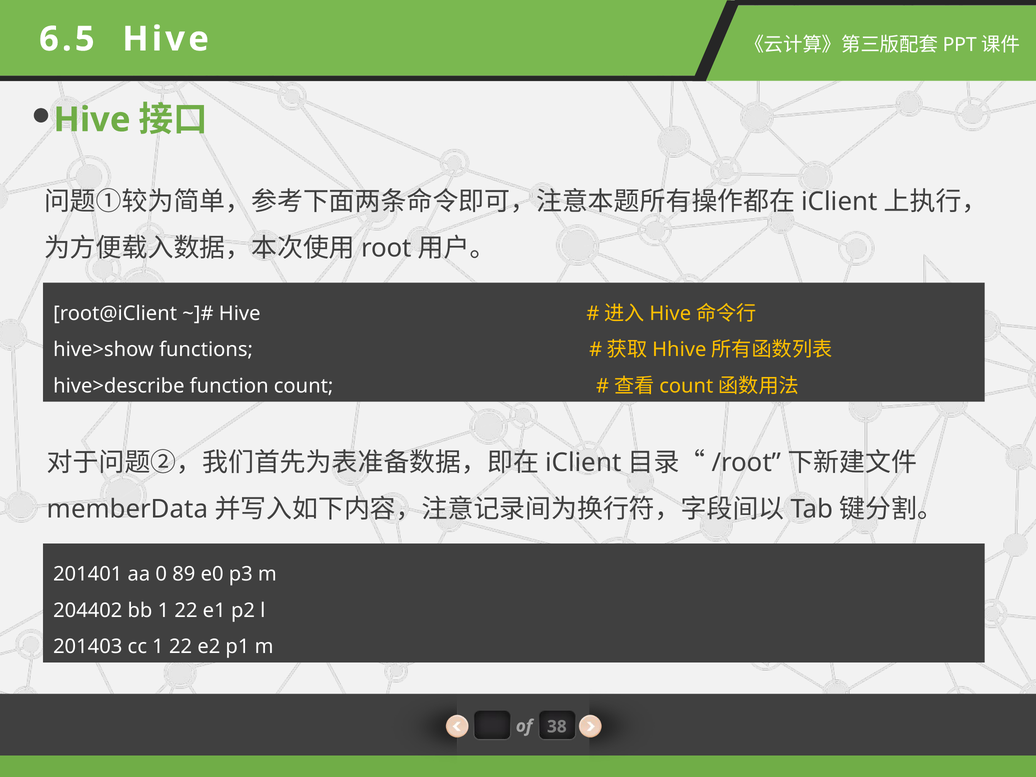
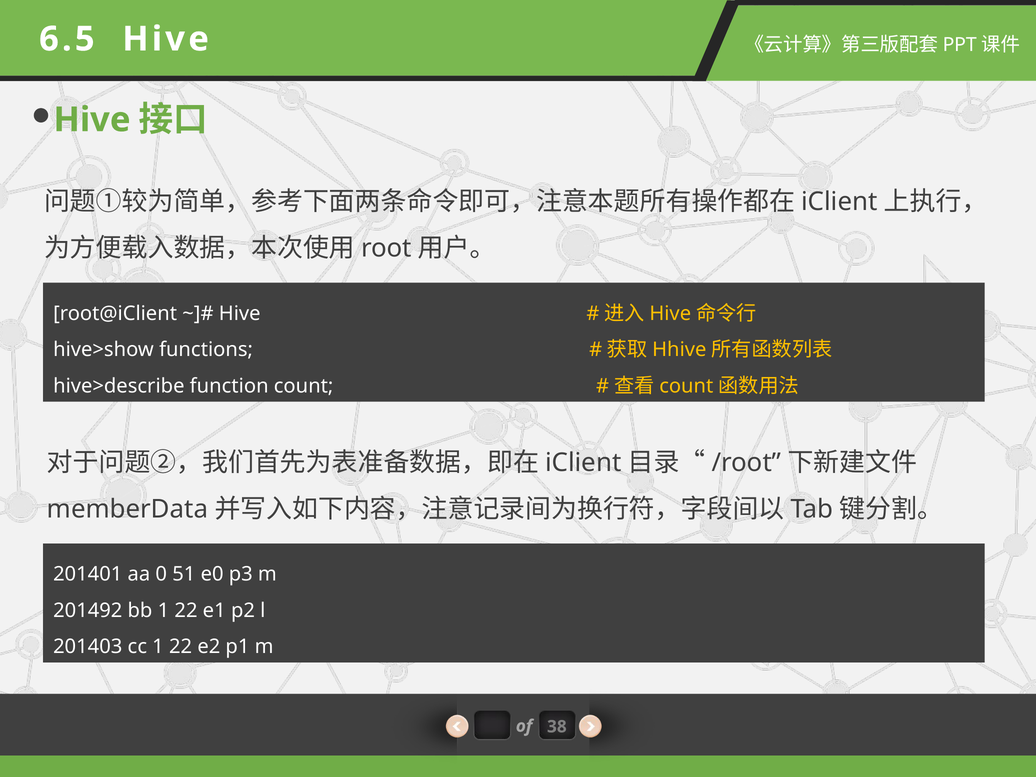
89: 89 -> 51 (184, 574)
204402: 204402 -> 201492 (88, 610)
